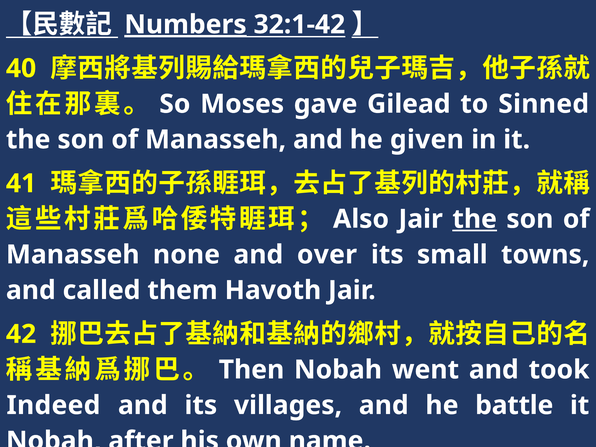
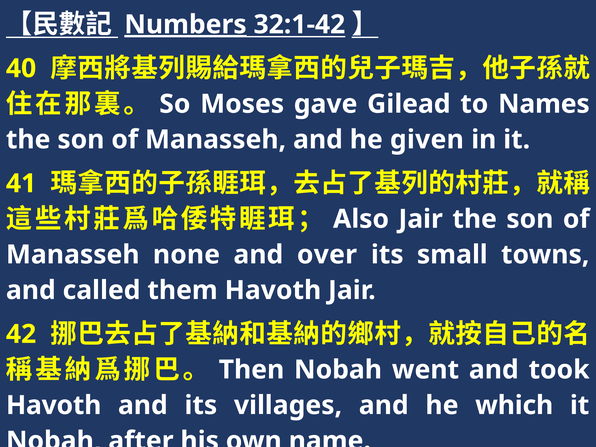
Sinned: Sinned -> Names (544, 104)
the underline: present -> none (475, 219)
Indeed: Indeed -> Havoth (54, 405)
battle: battle -> which (514, 405)
